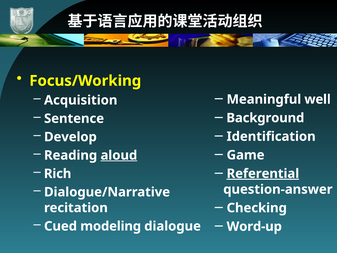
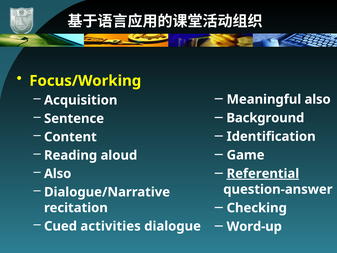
Meaningful well: well -> also (318, 99)
Develop: Develop -> Content (70, 137)
aloud underline: present -> none (119, 155)
Rich: Rich -> Also (58, 174)
modeling: modeling -> activities (111, 226)
